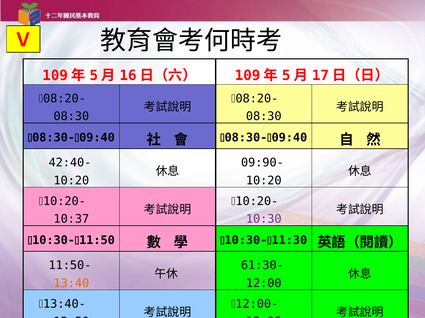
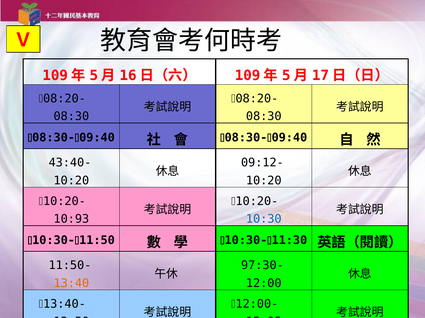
42:40-: 42:40- -> 43:40- (70, 163)
09:90-: 09:90- -> 09:12- (262, 163)
10:37: 10:37 -> 10:93 (71, 219)
10:30 colour: purple -> blue (264, 219)
61:30-: 61:30- -> 97:30- (262, 266)
